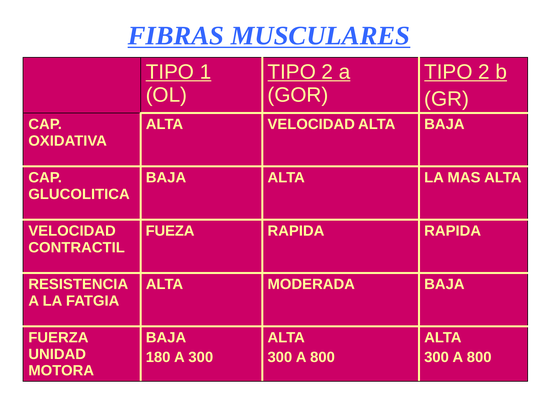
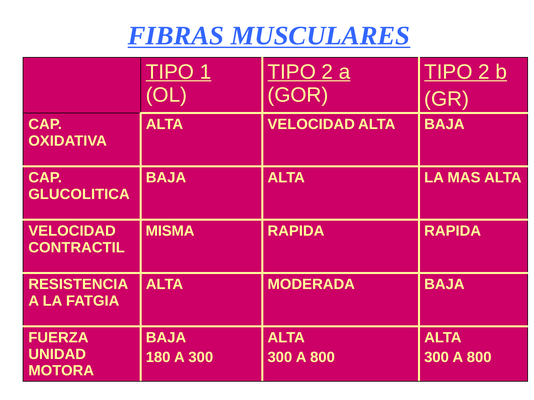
FUEZA: FUEZA -> MISMA (170, 231)
